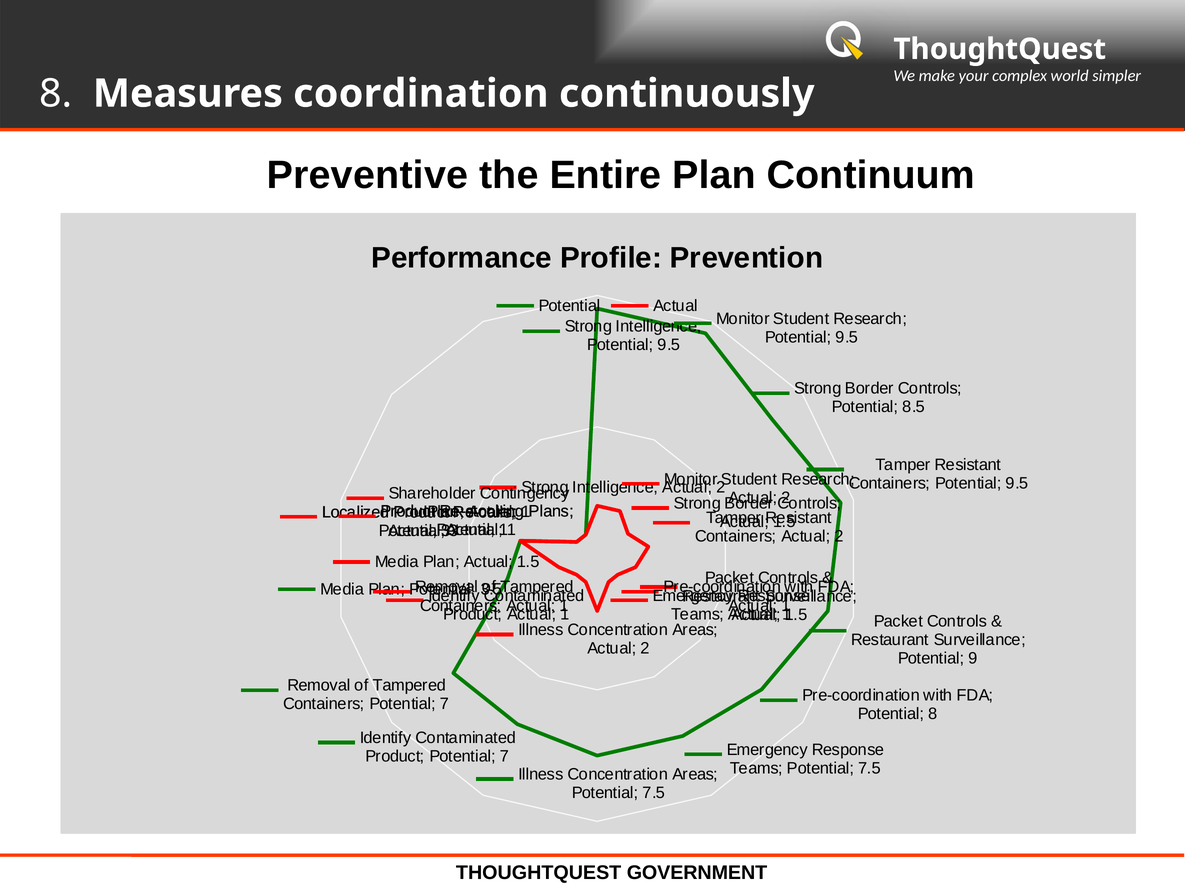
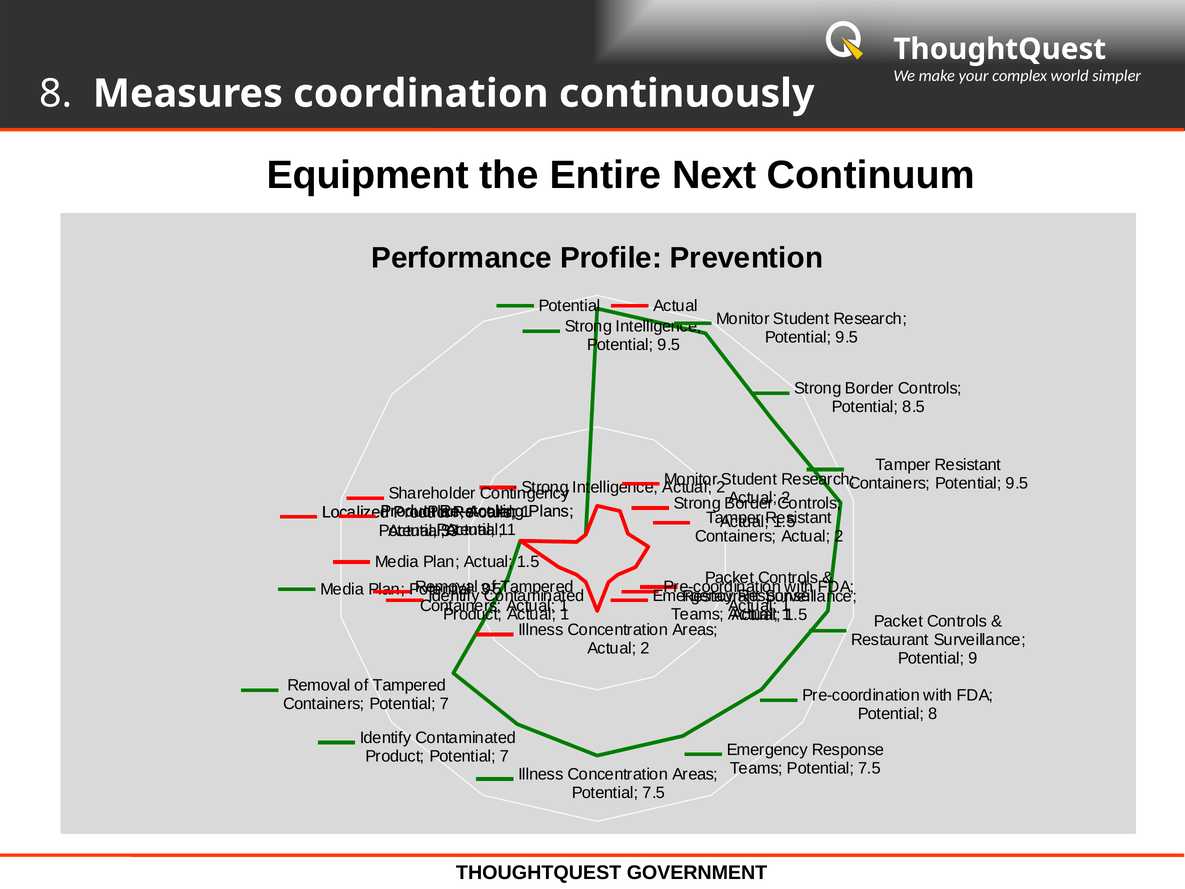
Preventive: Preventive -> Equipment (368, 175)
Entire Plan: Plan -> Next (714, 175)
